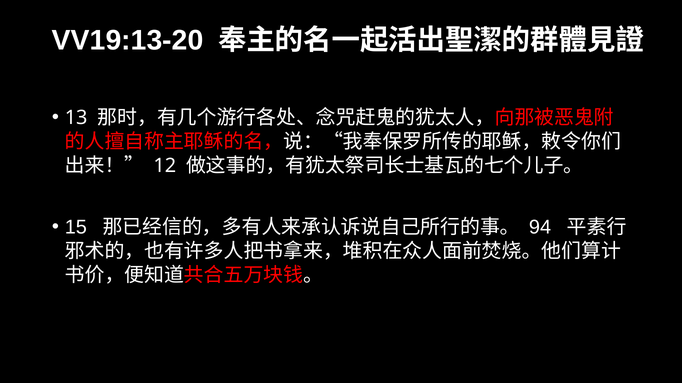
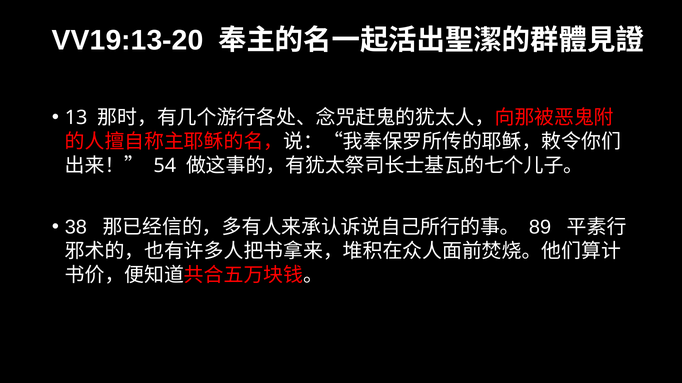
12: 12 -> 54 (165, 166)
15: 15 -> 38 (76, 228)
94: 94 -> 89 (540, 228)
